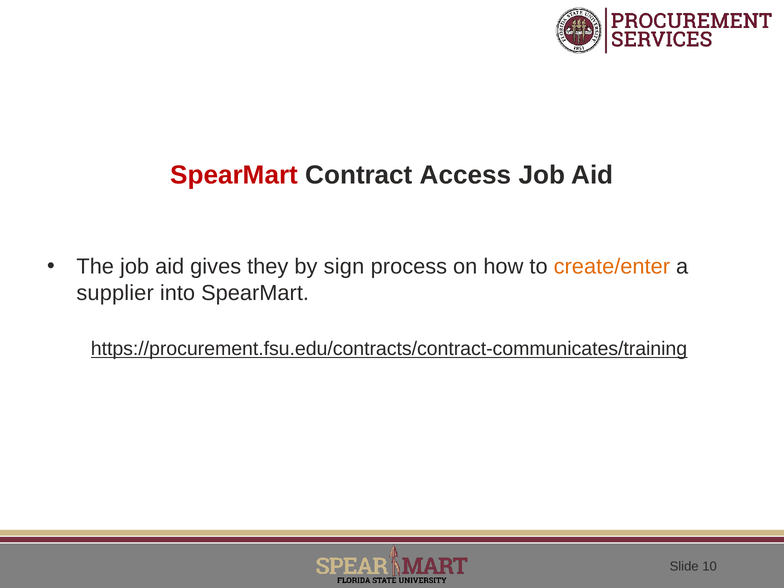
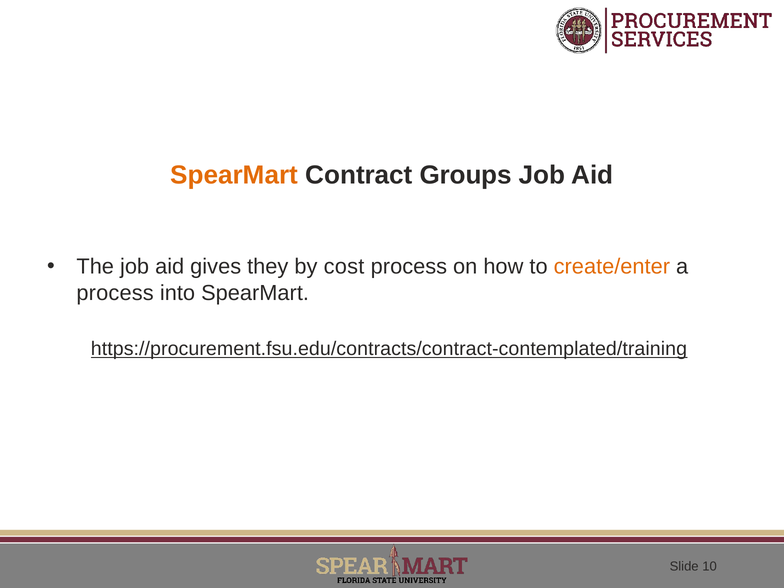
SpearMart colour: red -> orange (234, 175)
Access: Access -> Groups (466, 175)
sign: sign -> cost (344, 267)
supplier: supplier -> process (115, 293)
https://procurement.fsu.edu/contracts/contract-communicates/training: https://procurement.fsu.edu/contracts/contract-communicates/training -> https://procurement.fsu.edu/contracts/contract-contemplated/training (389, 349)
